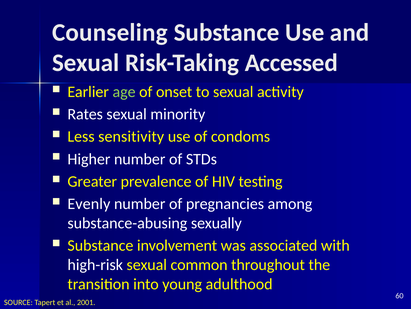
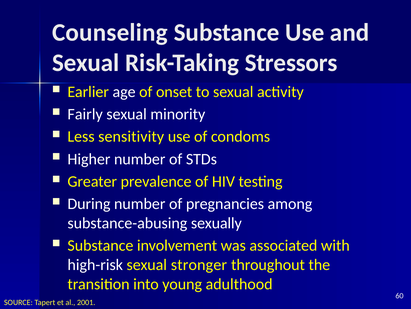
Accessed: Accessed -> Stressors (291, 63)
age colour: light green -> white (124, 92)
Rates: Rates -> Fairly (85, 114)
Evenly: Evenly -> During (89, 204)
common: common -> stronger (199, 264)
